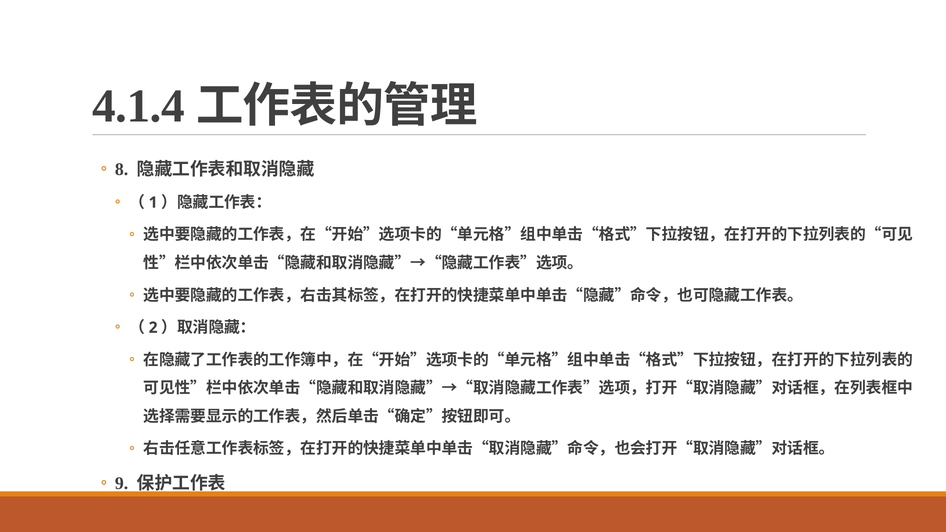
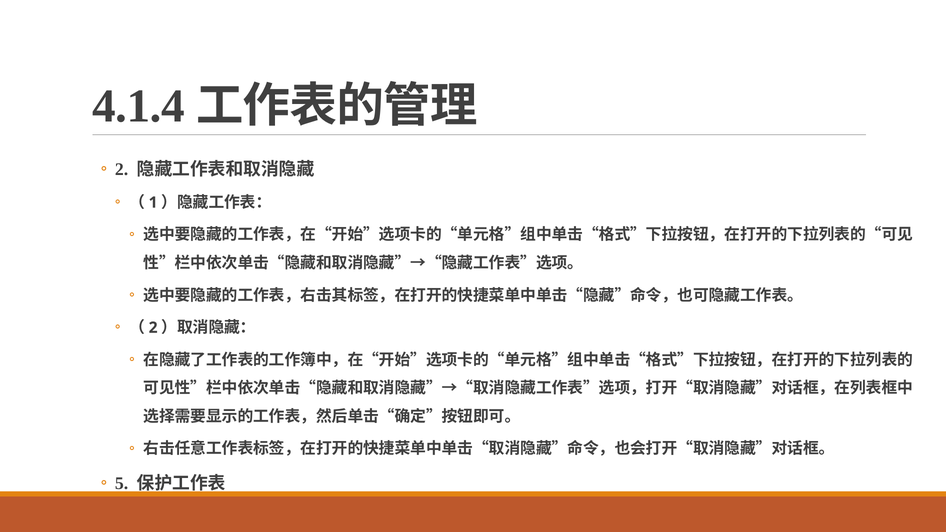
8: 8 -> 2 (122, 169)
9: 9 -> 5 (122, 484)
